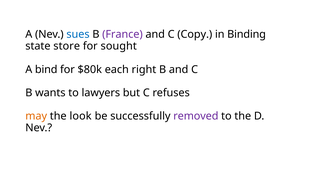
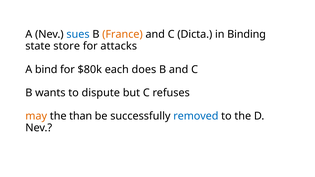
France colour: purple -> orange (122, 34)
Copy: Copy -> Dicta (195, 34)
sought: sought -> attacks (119, 46)
right: right -> does (144, 70)
lawyers: lawyers -> dispute (101, 93)
look: look -> than (81, 116)
removed colour: purple -> blue (196, 116)
